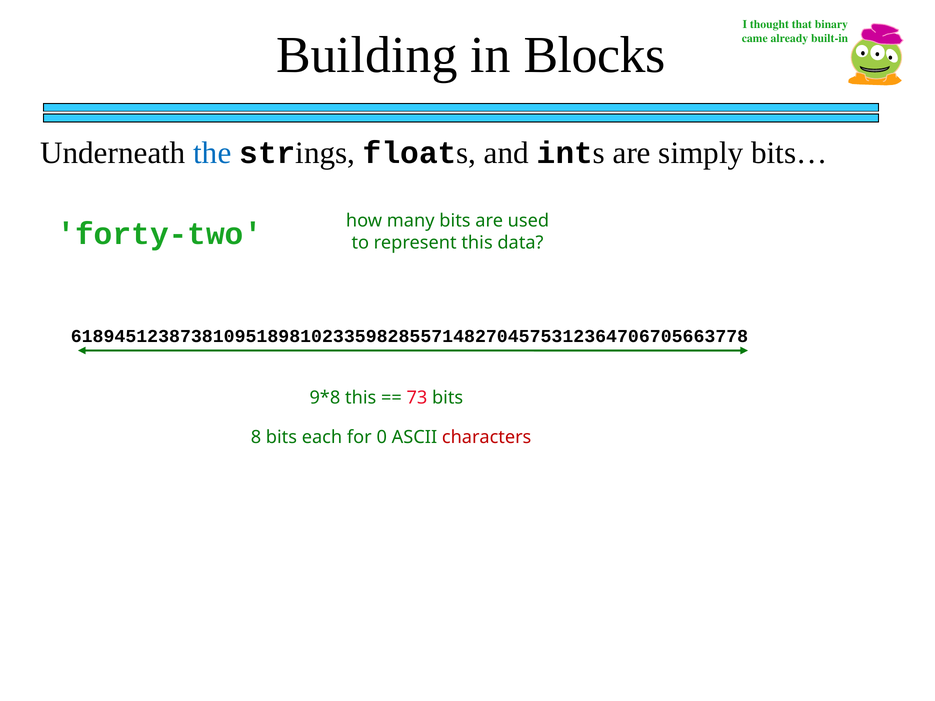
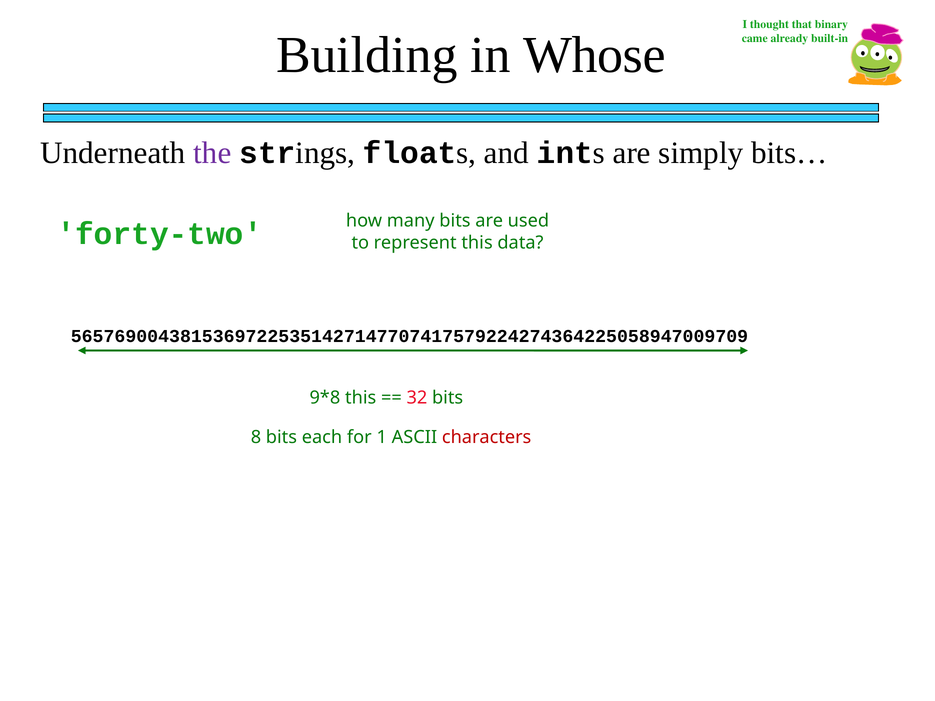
Blocks: Blocks -> Whose (595, 55)
the colour: blue -> purple (212, 153)
61894512387381095189810233598285571482704575312364706705663778: 61894512387381095189810233598285571482704575312364706705663778 -> 56576900438153697225351427147707417579224274364225058947009709 (409, 336)
73: 73 -> 32 (417, 398)
0: 0 -> 1 (382, 438)
